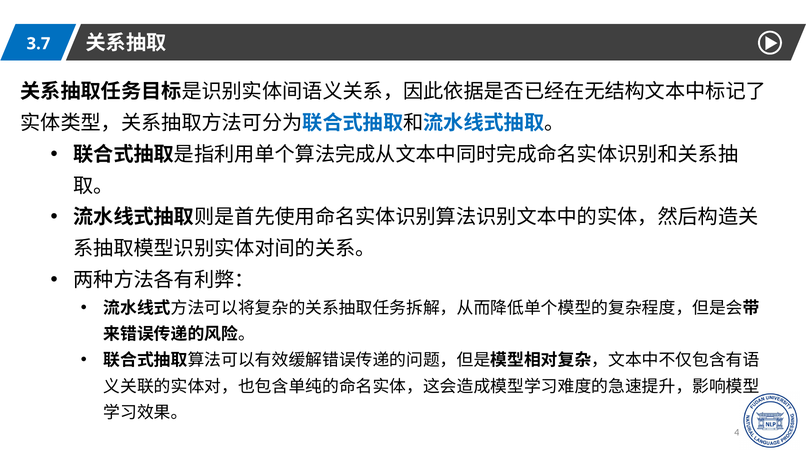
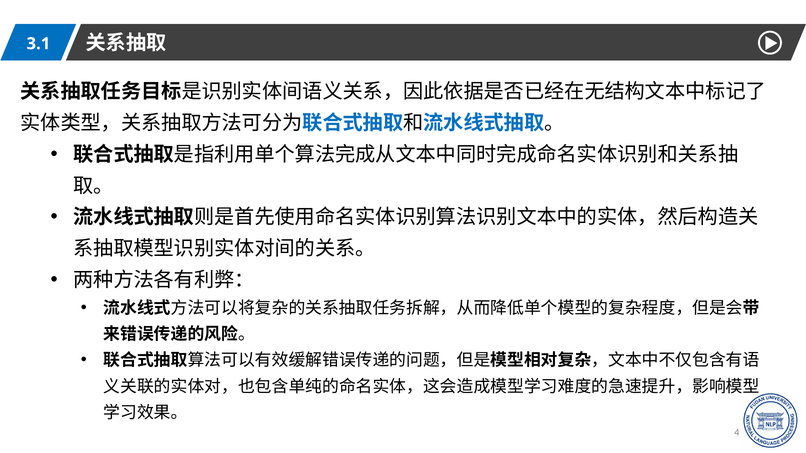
3.7: 3.7 -> 3.1 (38, 44)
